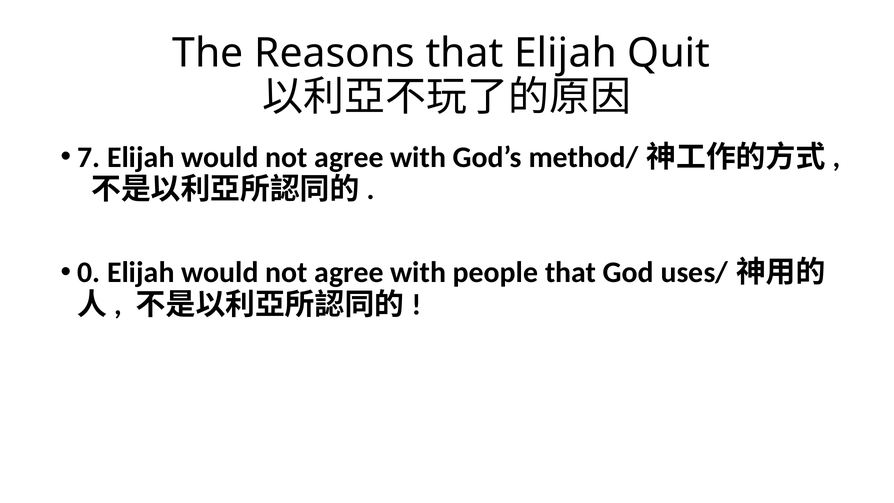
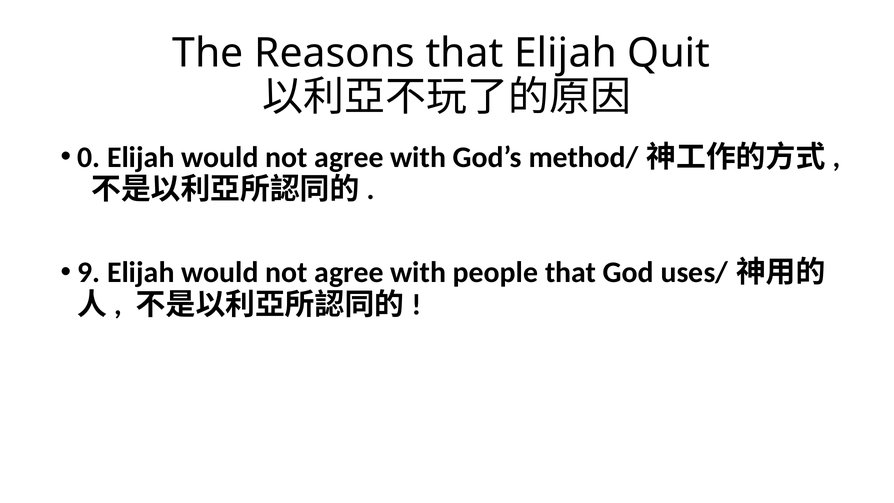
7: 7 -> 0 (89, 157)
0: 0 -> 9 (89, 272)
